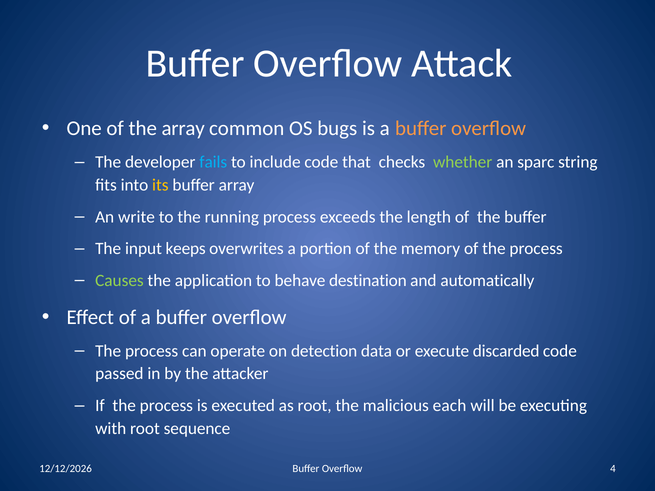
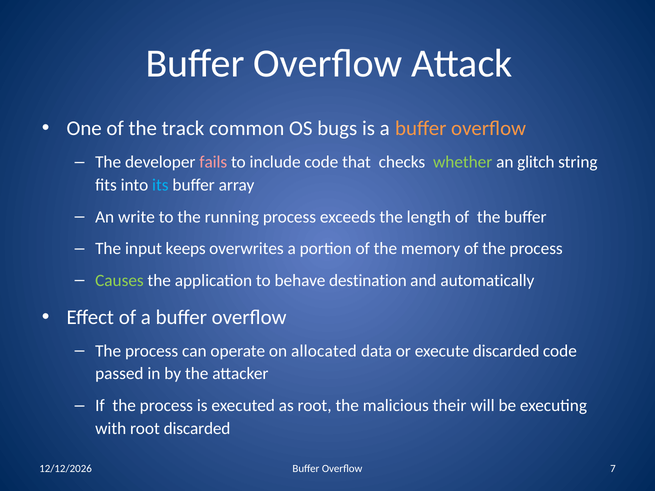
the array: array -> track (183, 128)
fails colour: light blue -> pink (213, 162)
sparc: sparc -> glitch (536, 162)
its colour: yellow -> light blue (160, 185)
detection: detection -> allocated (324, 351)
each: each -> their (450, 406)
root sequence: sequence -> discarded (197, 429)
4: 4 -> 7 (613, 469)
